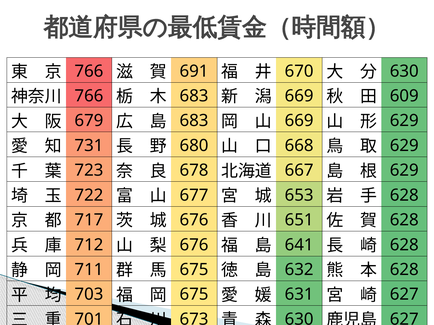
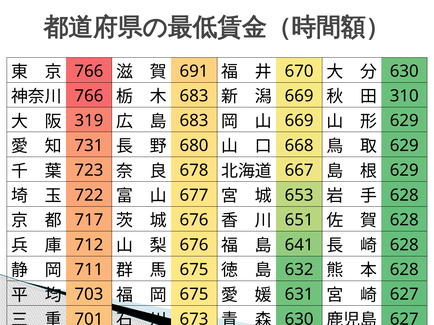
609: 609 -> 310 (404, 96)
679: 679 -> 319 (89, 121)
